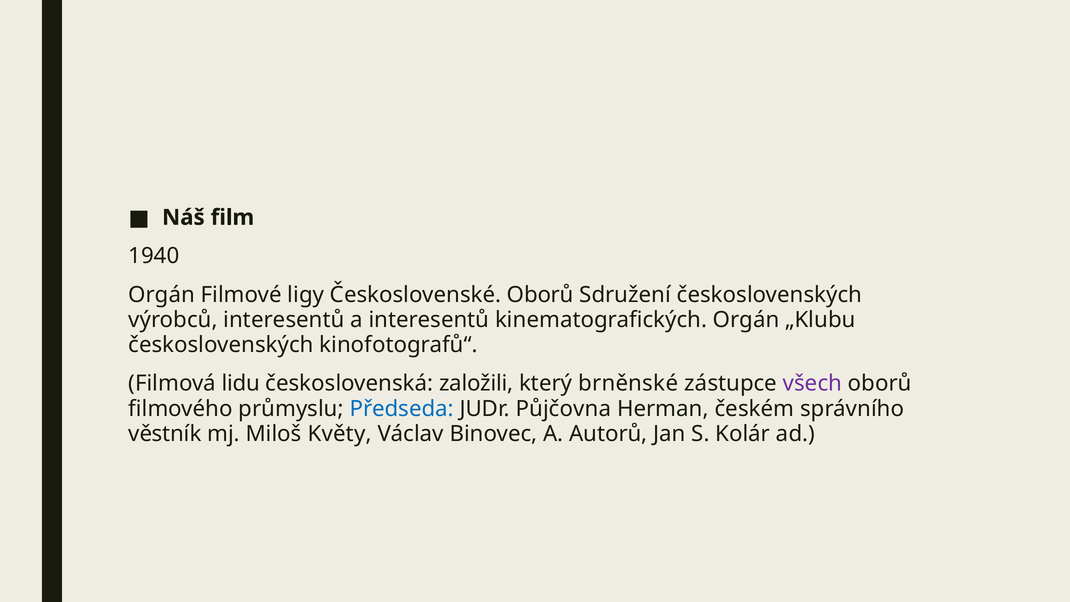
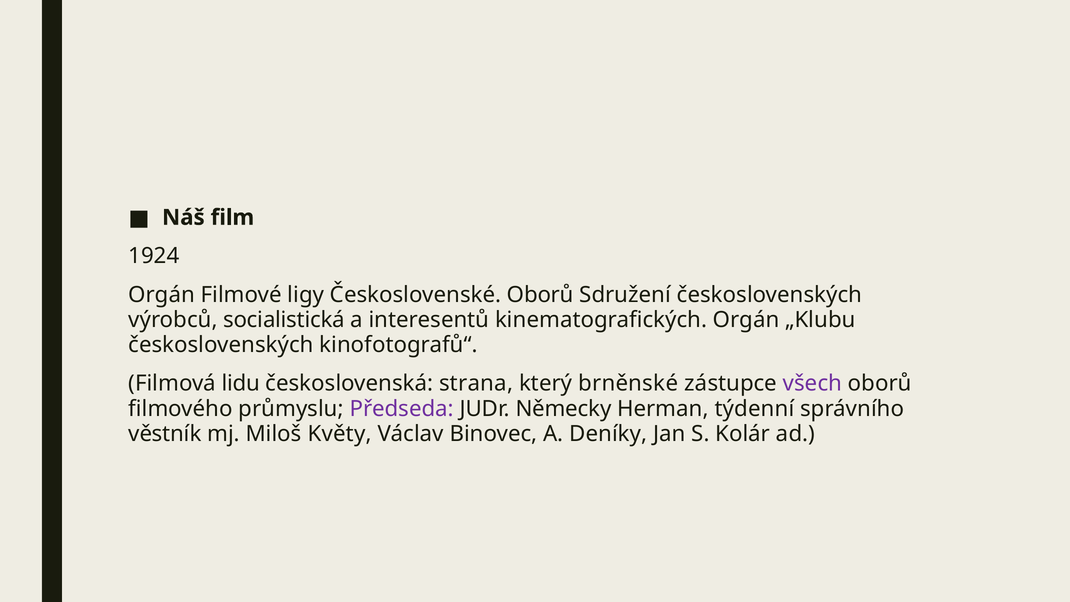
1940: 1940 -> 1924 (154, 256)
výrobců interesentů: interesentů -> socialistická (284, 320)
založili: založili -> strana (476, 384)
Předseda colour: blue -> purple (402, 409)
Půjčovna: Půjčovna -> Německy (564, 409)
českém: českém -> týdenní (754, 409)
Autorů: Autorů -> Deníky (608, 434)
